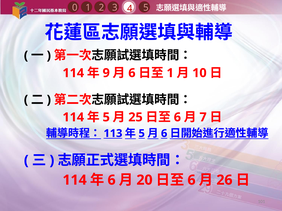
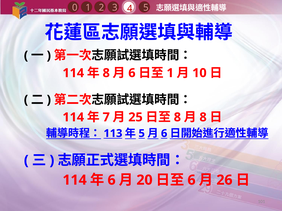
9: 9 -> 8 (106, 73)
5: 5 -> 7 (106, 117)
6: 6 -> 8 (177, 117)
7: 7 -> 8 (203, 117)
